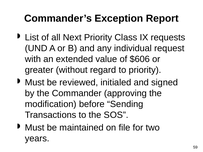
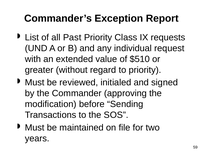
Next: Next -> Past (72, 38)
$606: $606 -> $510 (140, 59)
